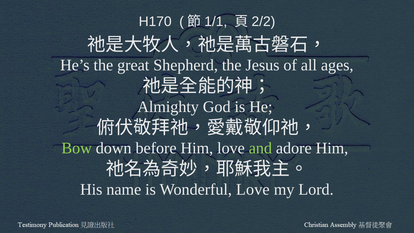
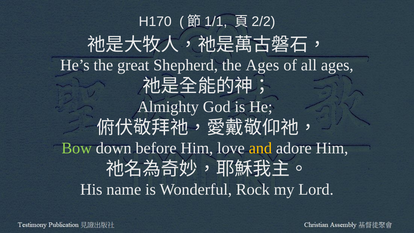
the Jesus: Jesus -> Ages (262, 65)
and colour: light green -> yellow (260, 148)
Wonderful Love: Love -> Rock (253, 190)
